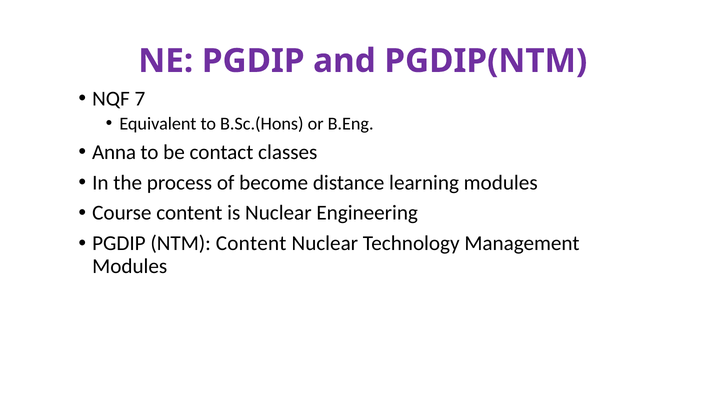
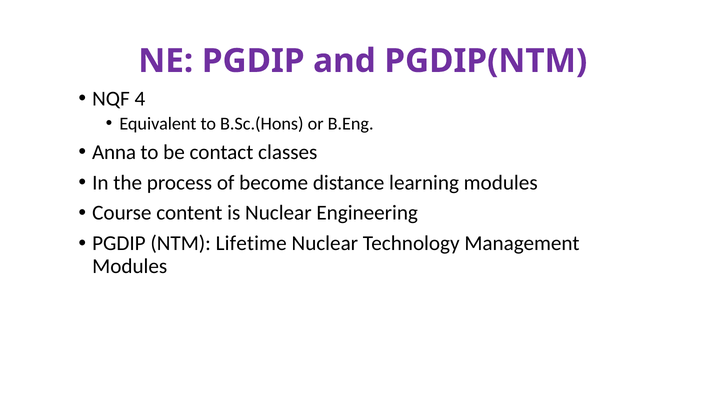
7: 7 -> 4 (140, 99)
NTM Content: Content -> Lifetime (251, 244)
